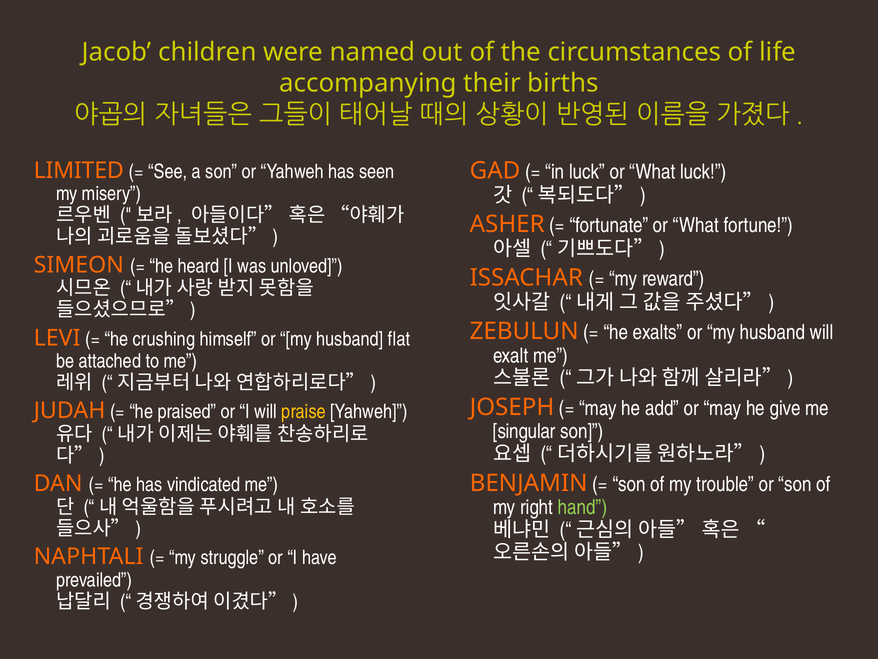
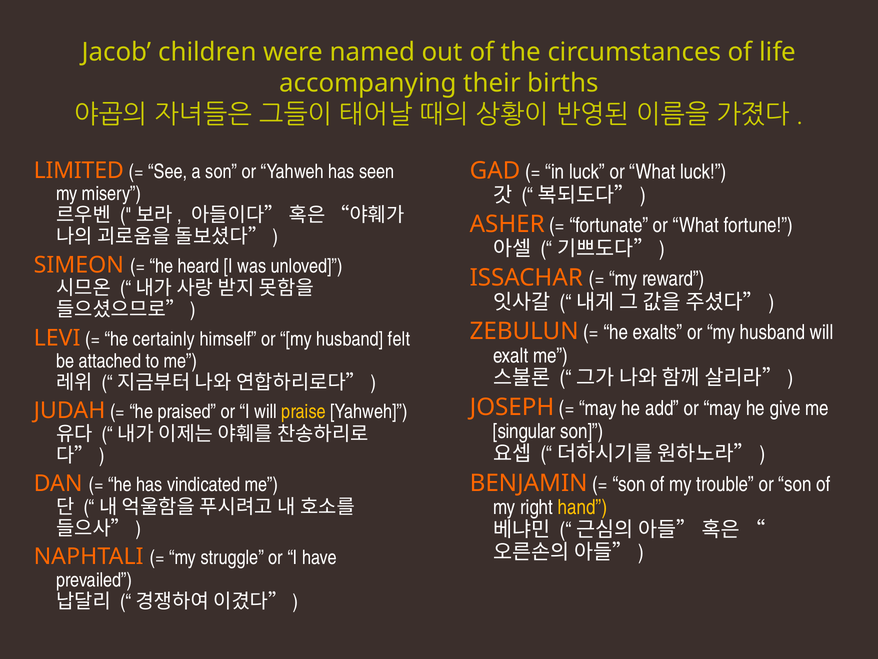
crushing: crushing -> certainly (164, 339)
flat: flat -> felt (399, 339)
hand colour: light green -> yellow (583, 507)
